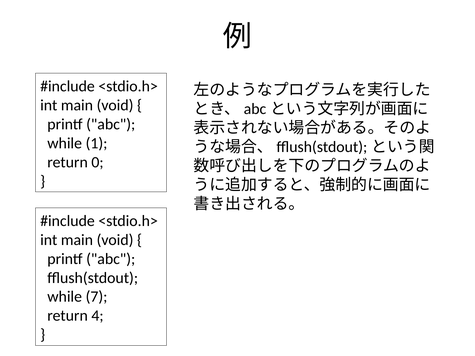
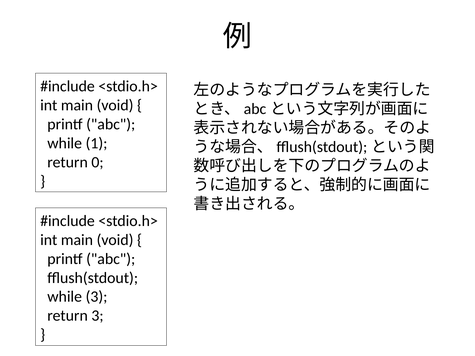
while 7: 7 -> 3 (97, 297)
return 4: 4 -> 3 (98, 316)
